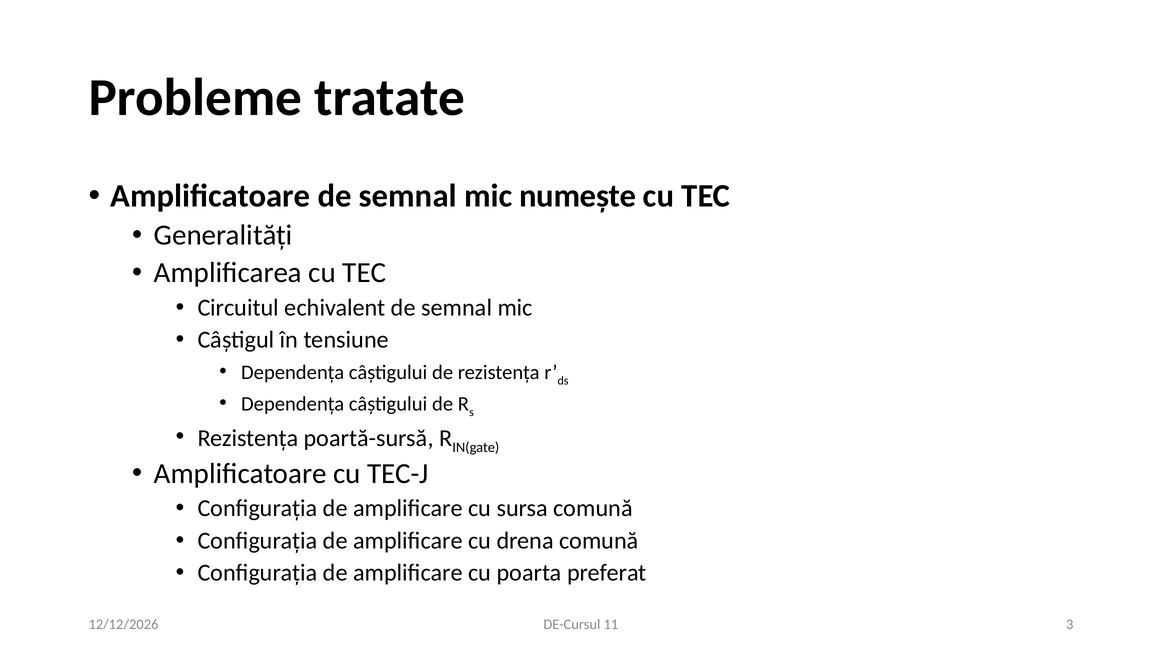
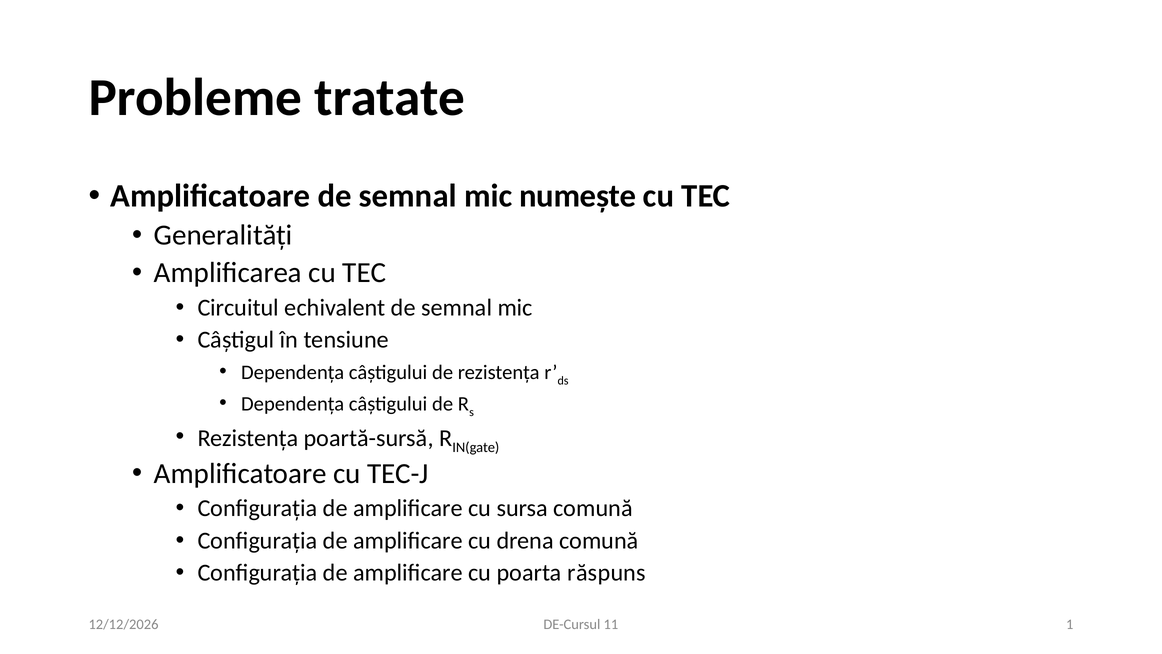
preferat: preferat -> răspuns (607, 573)
3: 3 -> 1 (1070, 624)
